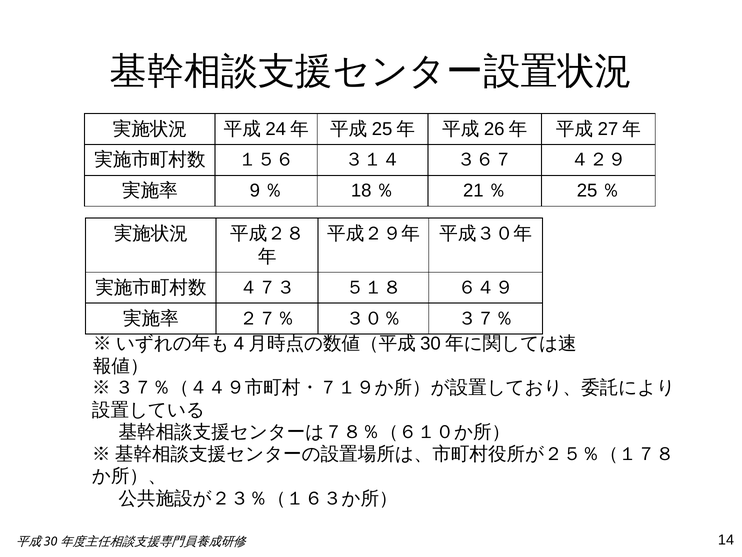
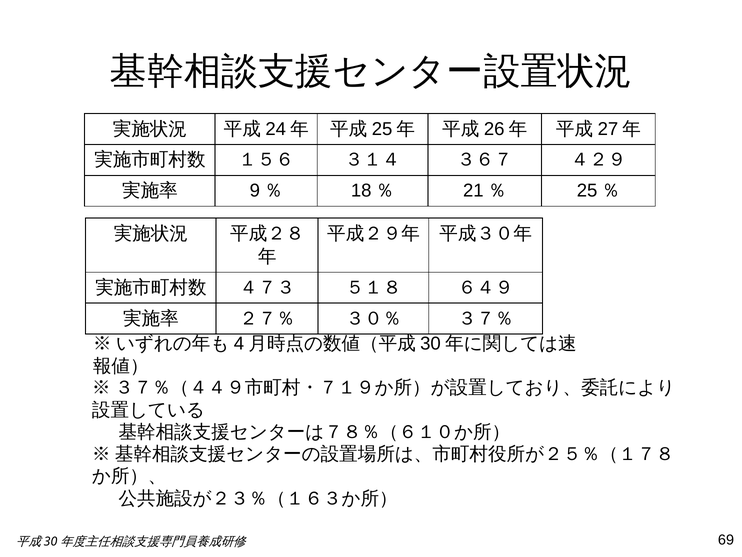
14: 14 -> 69 (726, 540)
